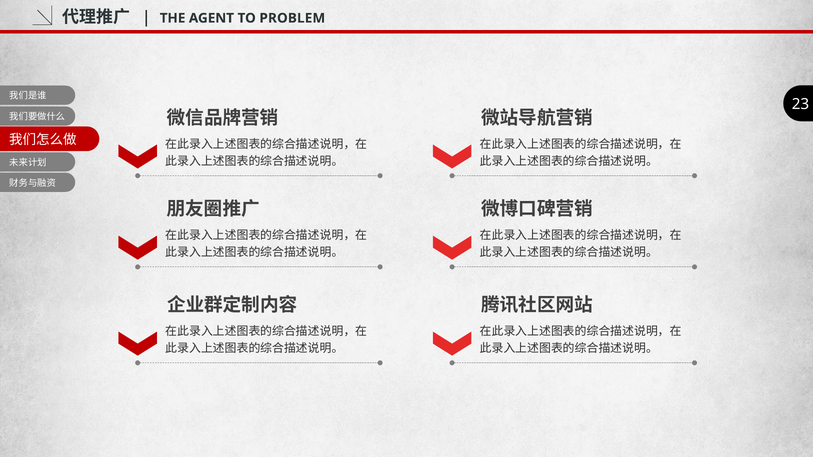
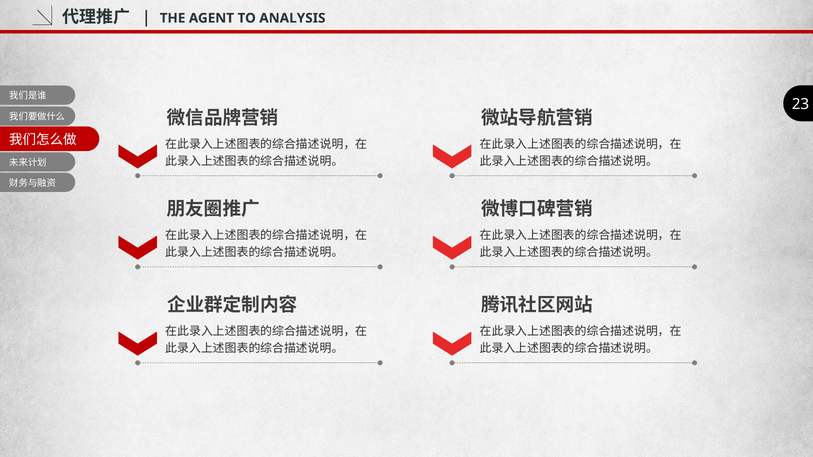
PROBLEM: PROBLEM -> ANALYSIS (292, 18)
